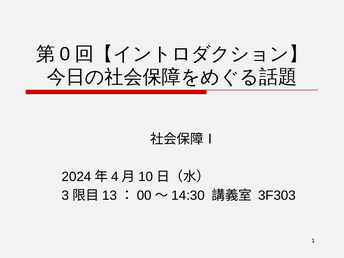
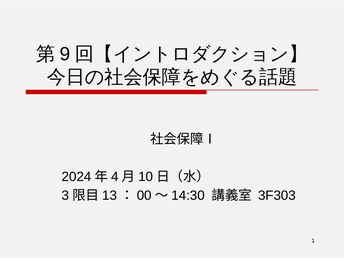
0: 0 -> 9 (65, 54)
